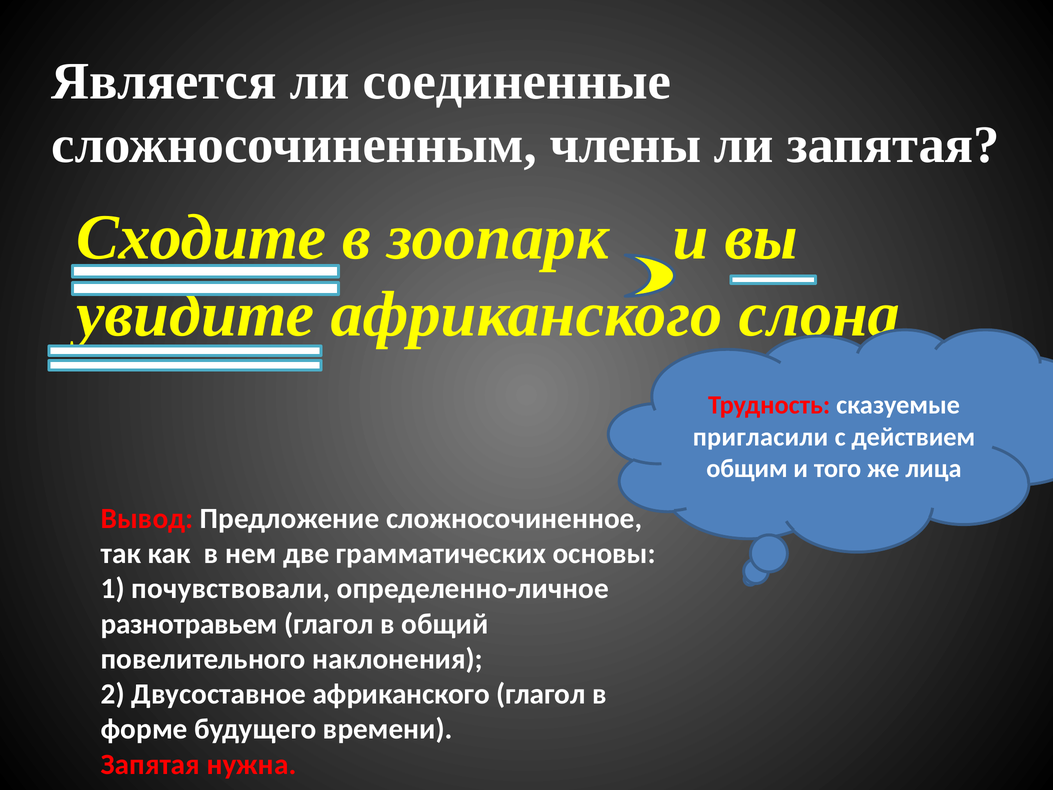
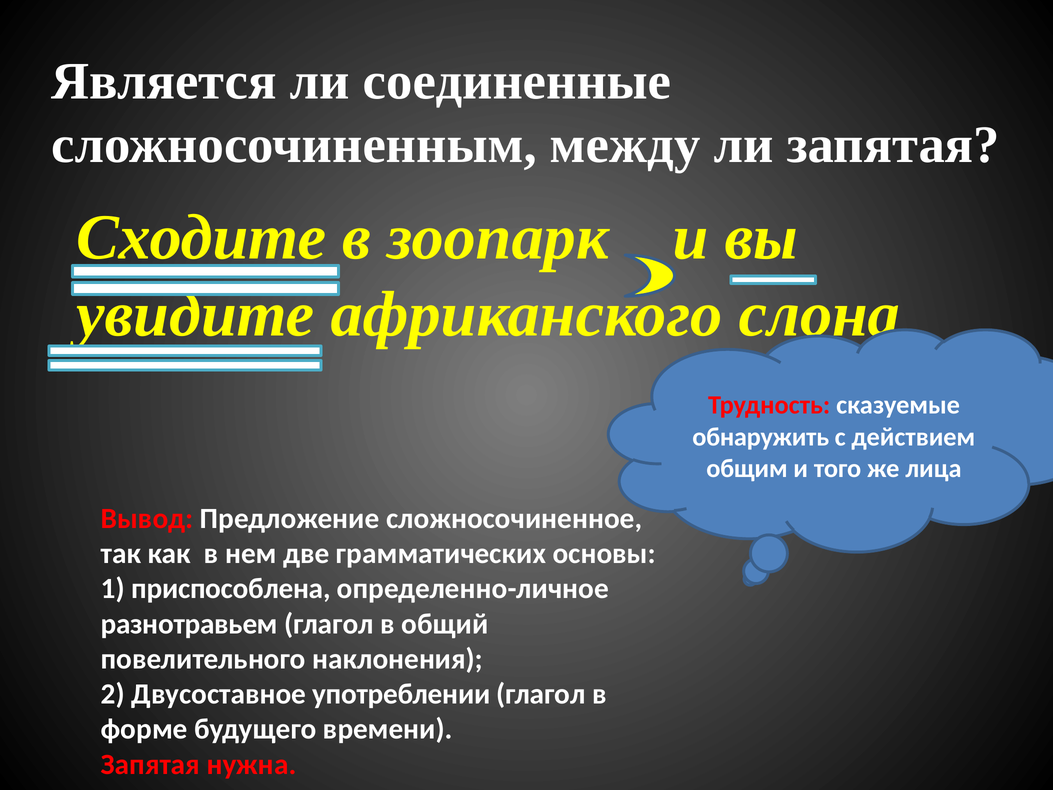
члены: члены -> между (625, 145)
пригласили: пригласили -> обнаружить (761, 437)
почувствовали: почувствовали -> приспособлена (231, 589)
Двусоставное африканского: африканского -> употреблении (401, 694)
